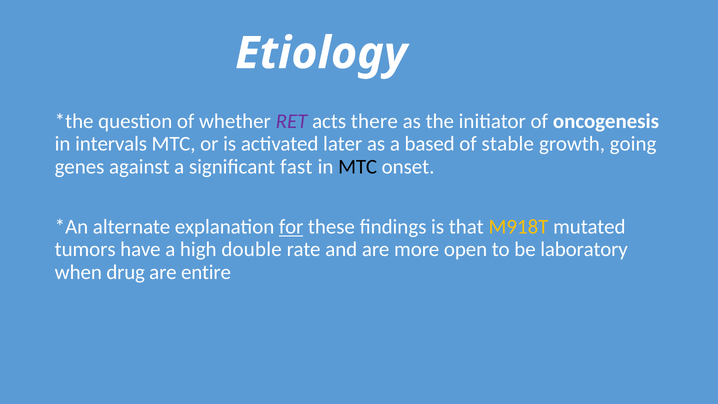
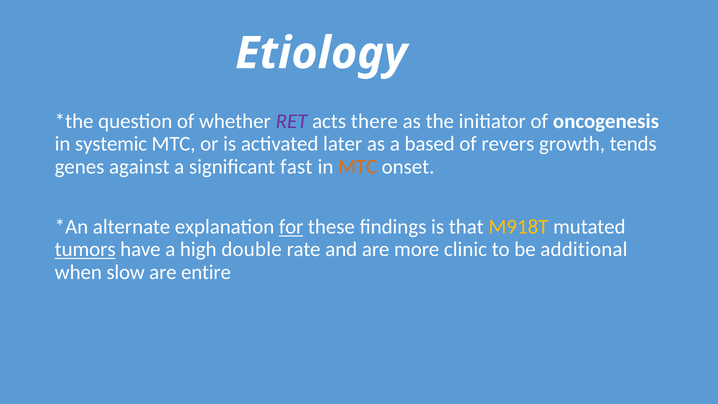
intervals: intervals -> systemic (111, 144)
stable: stable -> revers (508, 144)
going: going -> tends (633, 144)
MTC colour: black -> orange (358, 167)
tumors underline: none -> present (85, 249)
open: open -> clinic (465, 249)
laboratory: laboratory -> additional (584, 249)
drug: drug -> slow (126, 272)
